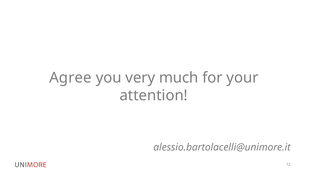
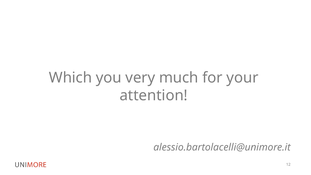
Agree: Agree -> Which (70, 78)
